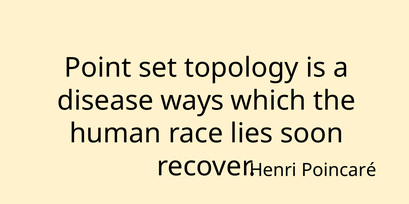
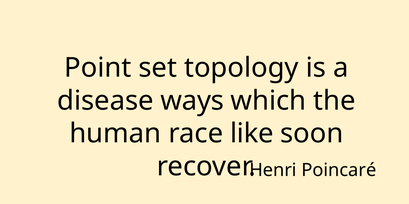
lies: lies -> like (252, 134)
